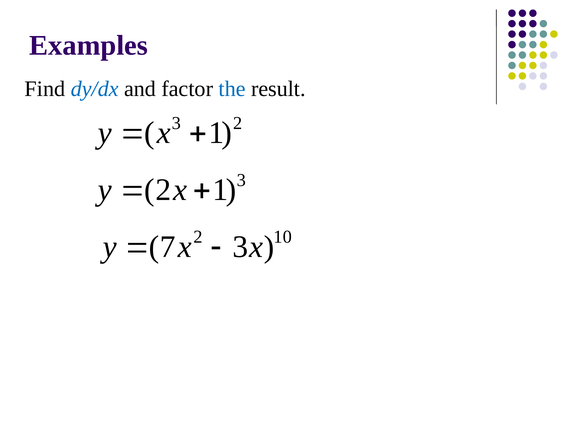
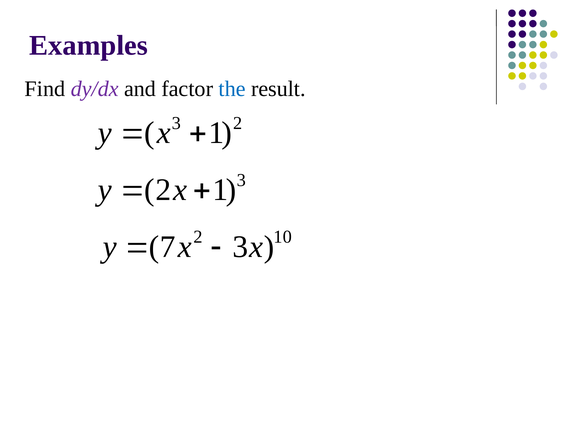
dy/dx colour: blue -> purple (95, 89)
